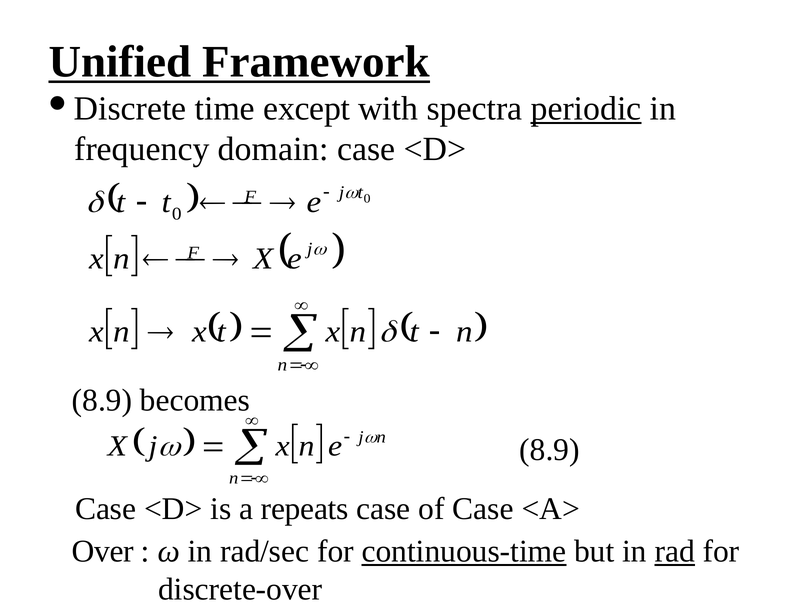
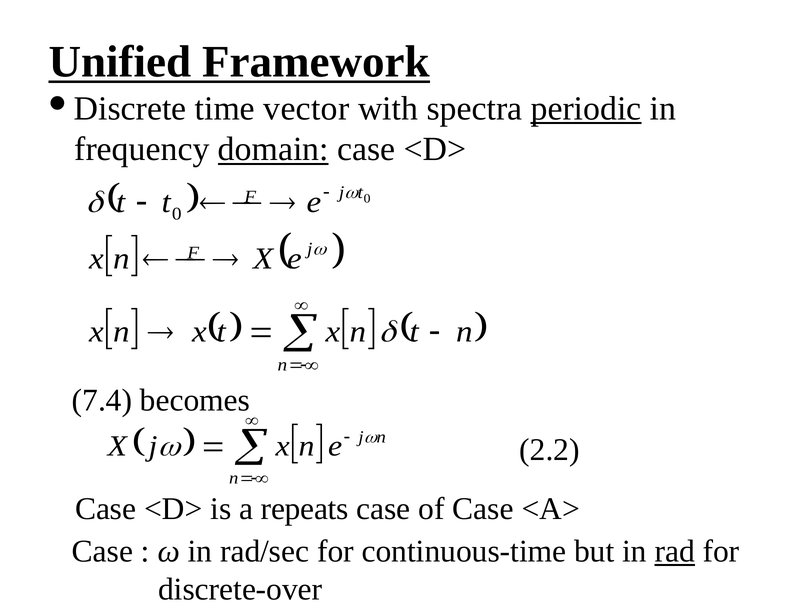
except: except -> vector (306, 109)
domain underline: none -> present (273, 149)
8.9: 8.9 -> 7.4 (102, 400)
8.9: 8.9 -> 2.2 (550, 450)
Over: Over -> Case (103, 551)
continuous-time underline: present -> none (464, 551)
